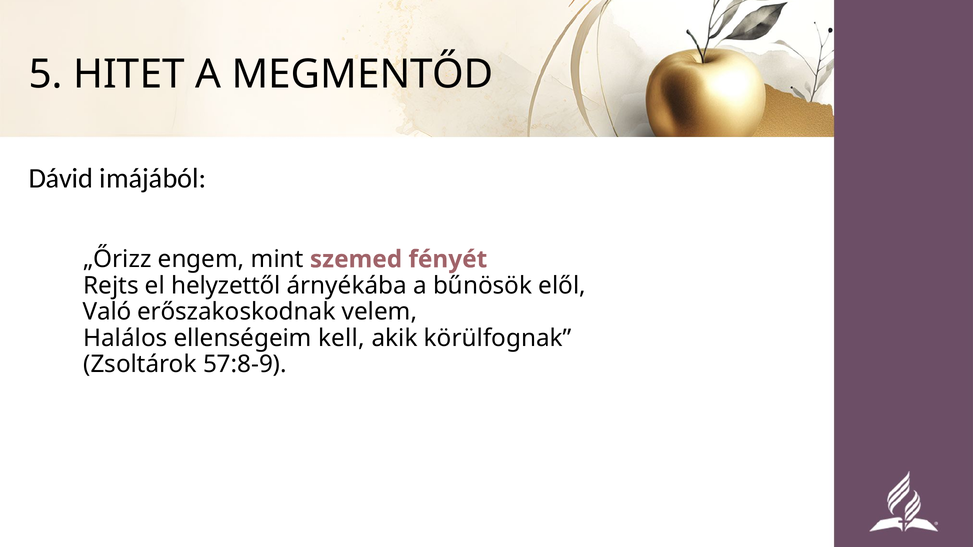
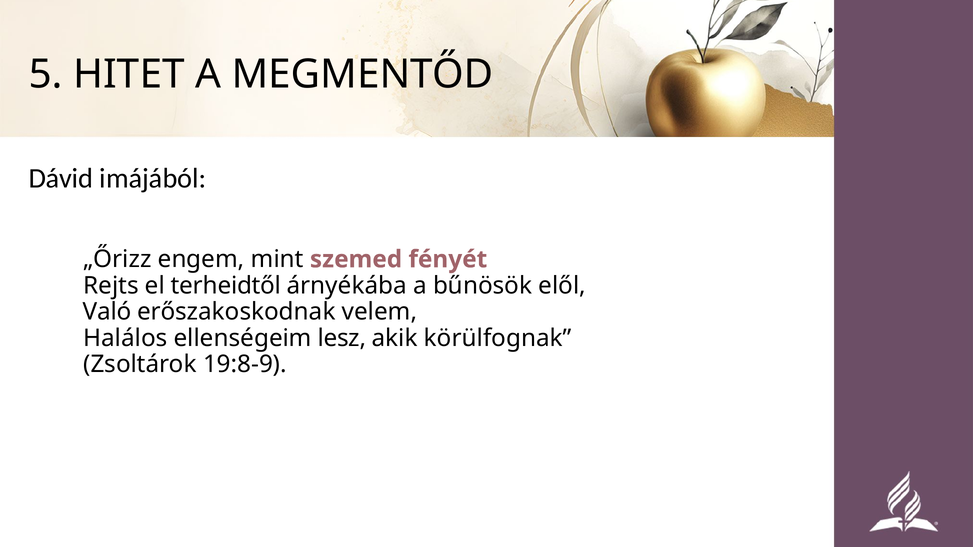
helyzettől: helyzettől -> terheidtől (226, 286)
kell: kell -> lesz (342, 338)
57:8-9: 57:8-9 -> 19:8-9 (245, 365)
